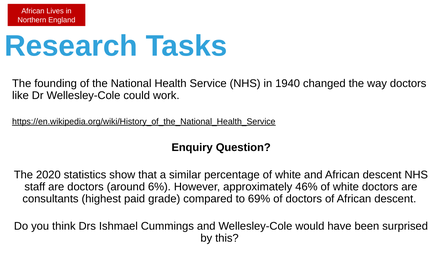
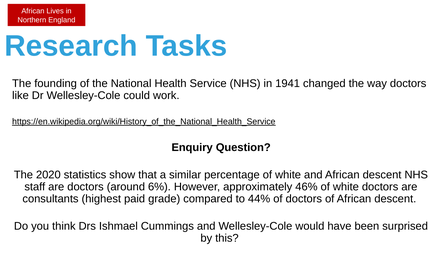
1940: 1940 -> 1941 (288, 83)
69%: 69% -> 44% (259, 198)
